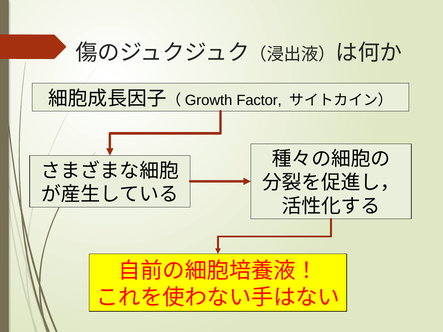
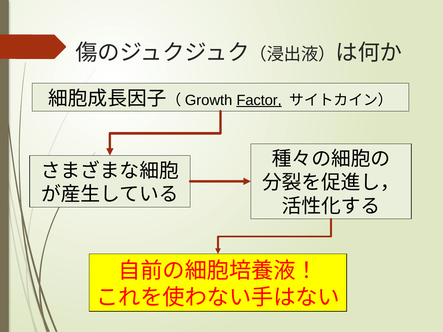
Factor underline: none -> present (259, 100)
